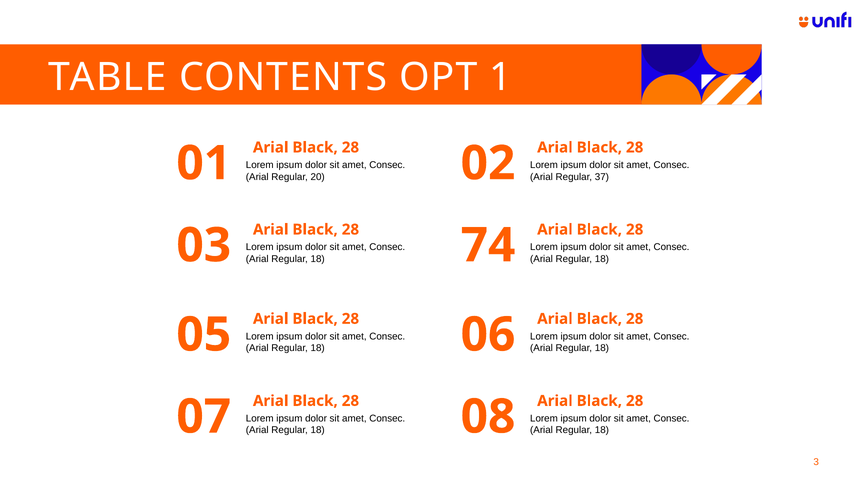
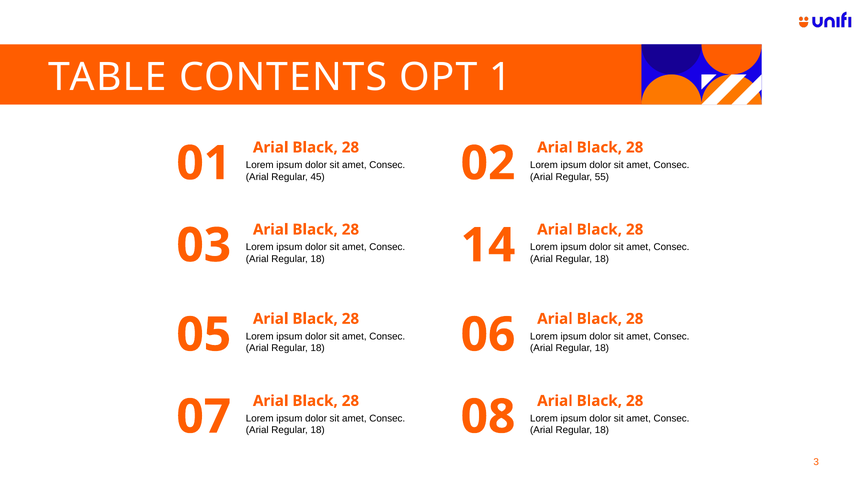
20: 20 -> 45 (318, 177)
37: 37 -> 55 (602, 177)
74: 74 -> 14 (488, 245)
